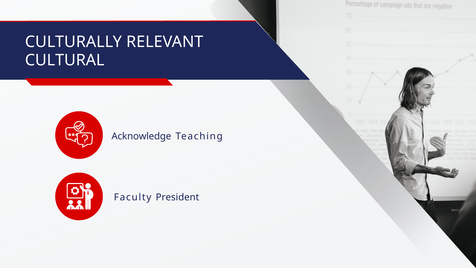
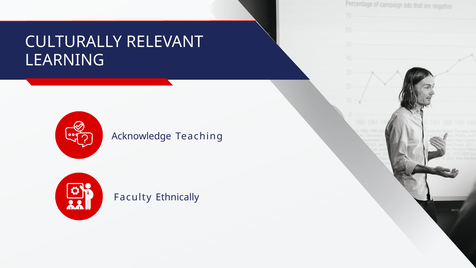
CULTURAL: CULTURAL -> LEARNING (65, 60)
President: President -> Ethnically (177, 197)
